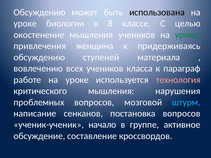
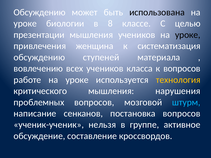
окостенение: окостенение -> презентации (39, 35)
уроке colour: green -> black (188, 35)
придерживаясь: придерживаясь -> систематизация (169, 46)
к параграф: параграф -> вопросов (182, 69)
технология colour: pink -> yellow (178, 80)
начало: начало -> нельзя (102, 125)
